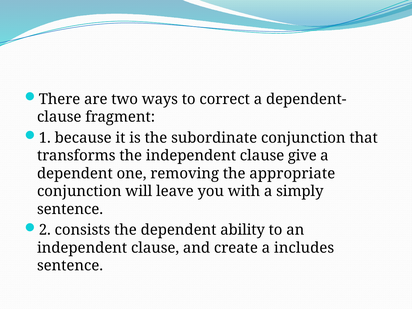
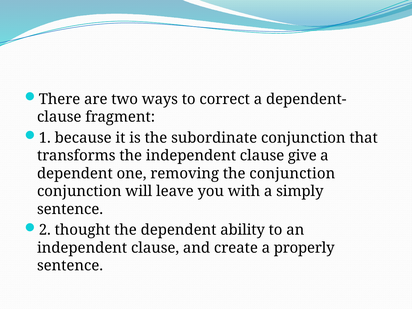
the appropriate: appropriate -> conjunction (292, 174)
consists: consists -> thought (82, 230)
includes: includes -> properly (304, 248)
